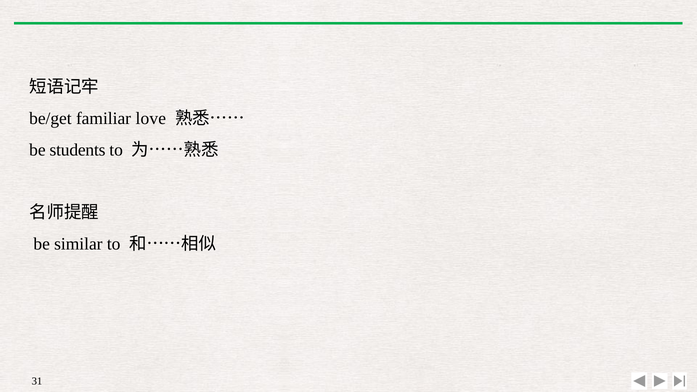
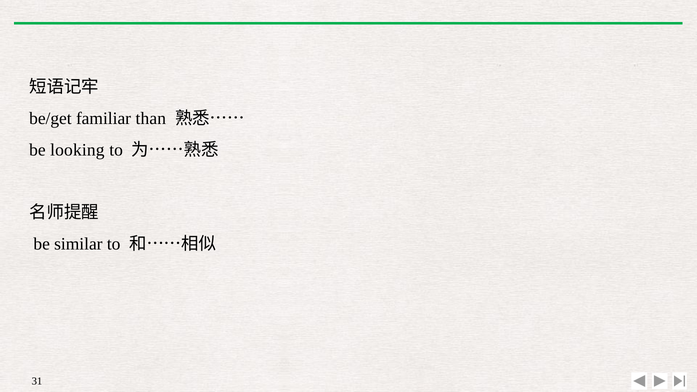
love: love -> than (151, 119)
students: students -> looking (77, 150)
